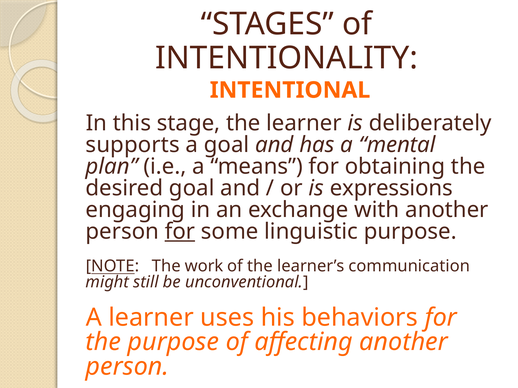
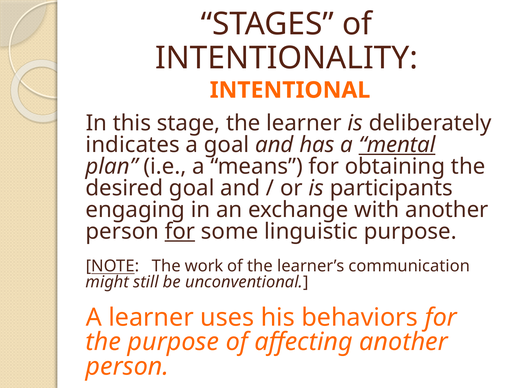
supports: supports -> indicates (133, 145)
mental underline: none -> present (397, 145)
expressions: expressions -> participants (391, 188)
